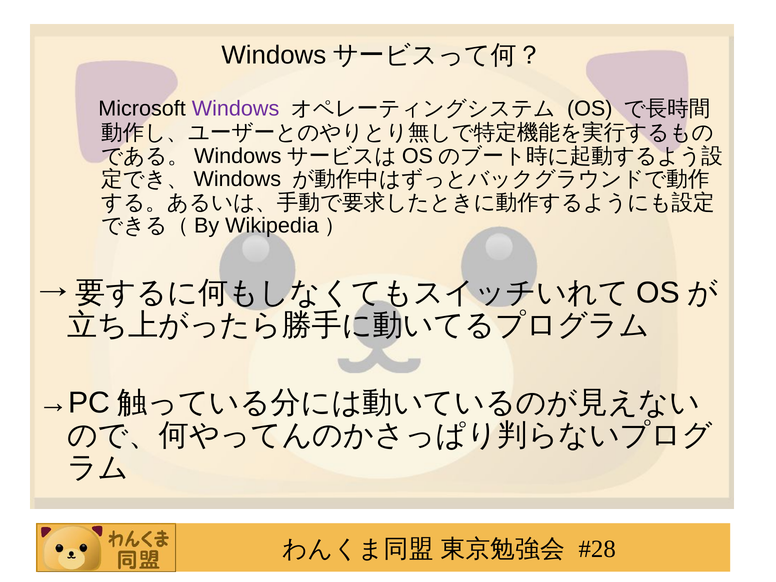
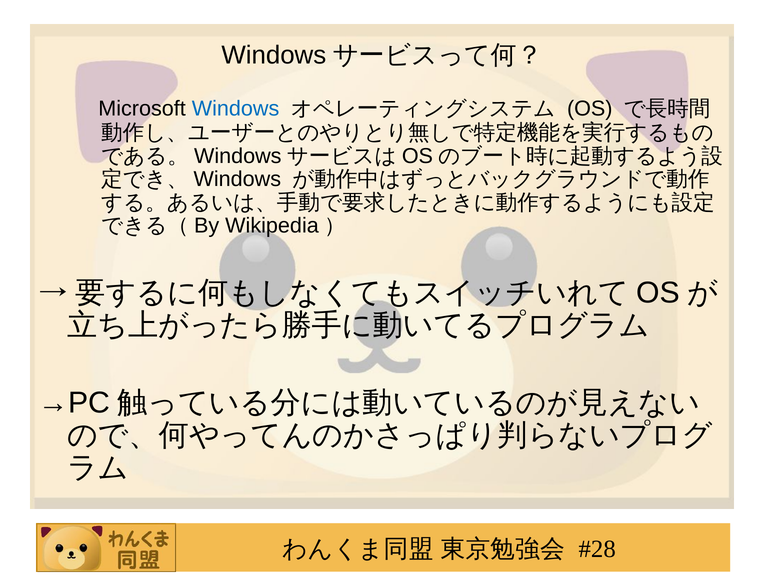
Windows colour: purple -> blue (236, 108)
